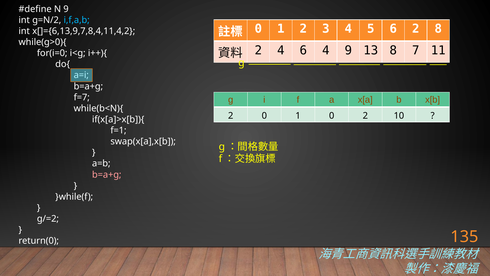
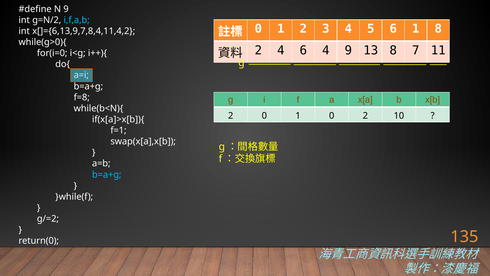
6 2: 2 -> 1 (416, 29)
f=7: f=7 -> f=8 (82, 97)
b=a+g colour: pink -> light blue (107, 174)
